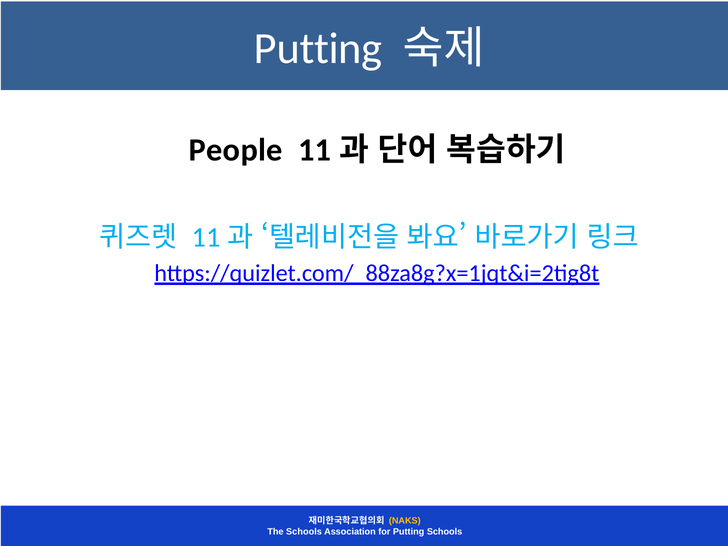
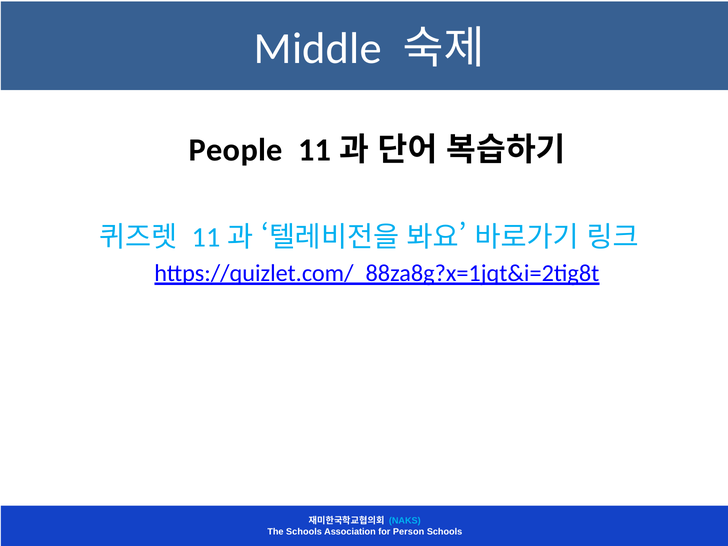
Putting: Putting -> Middle (318, 49)
NAKS colour: yellow -> light blue (405, 521)
for Putting: Putting -> Person (409, 532)
